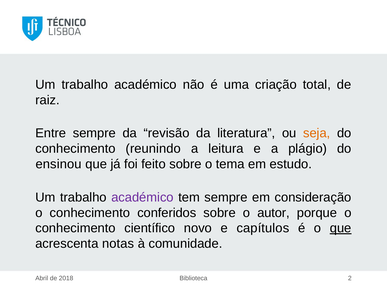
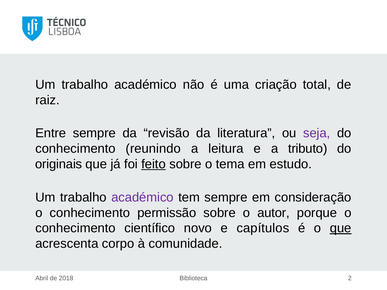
seja colour: orange -> purple (317, 133)
plágio: plágio -> tributo (308, 149)
ensinou: ensinou -> originais (59, 164)
feito underline: none -> present (154, 164)
conferidos: conferidos -> permissão (167, 213)
notas: notas -> corpo (118, 244)
